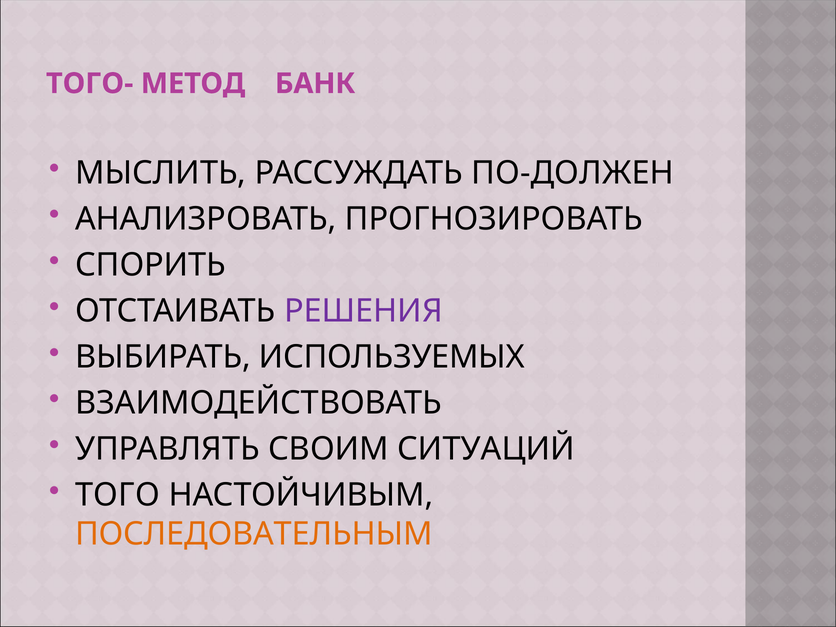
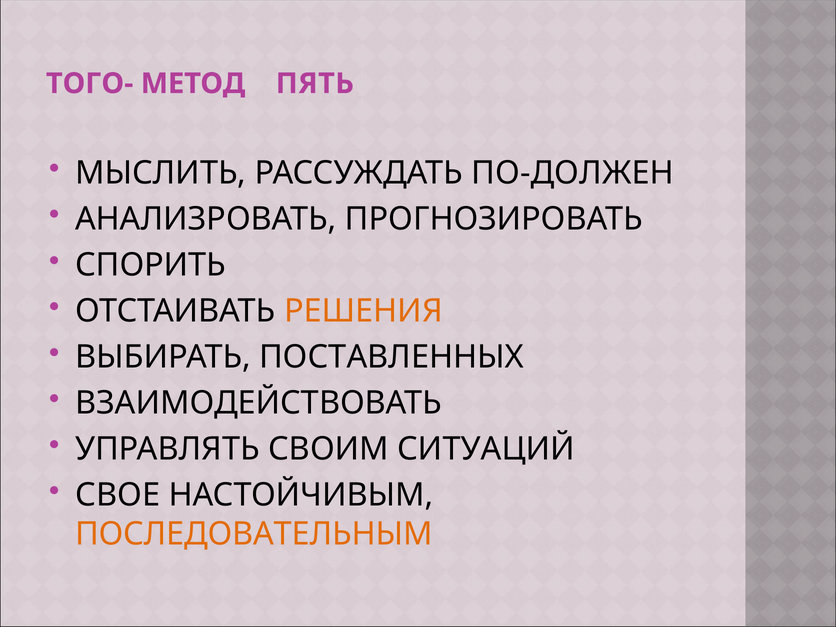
БАНК: БАНК -> ПЯТЬ (315, 84)
РЕШЕНИЯ colour: purple -> orange (363, 311)
ИСПОЛЬЗУЕМЫХ: ИСПОЛЬЗУЕМЫХ -> ПОСТАВЛЕННЫХ (392, 357)
ТОГО: ТОГО -> СВОЕ (118, 495)
